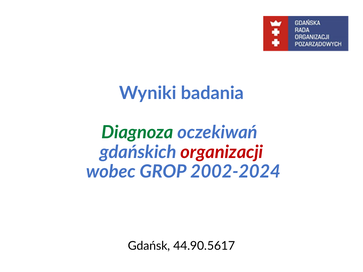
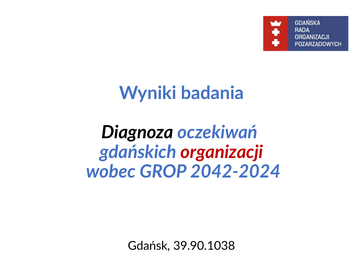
Diagnoza colour: green -> black (137, 133)
2002-2024: 2002-2024 -> 2042-2024 (236, 172)
44.90.5617: 44.90.5617 -> 39.90.1038 (204, 246)
